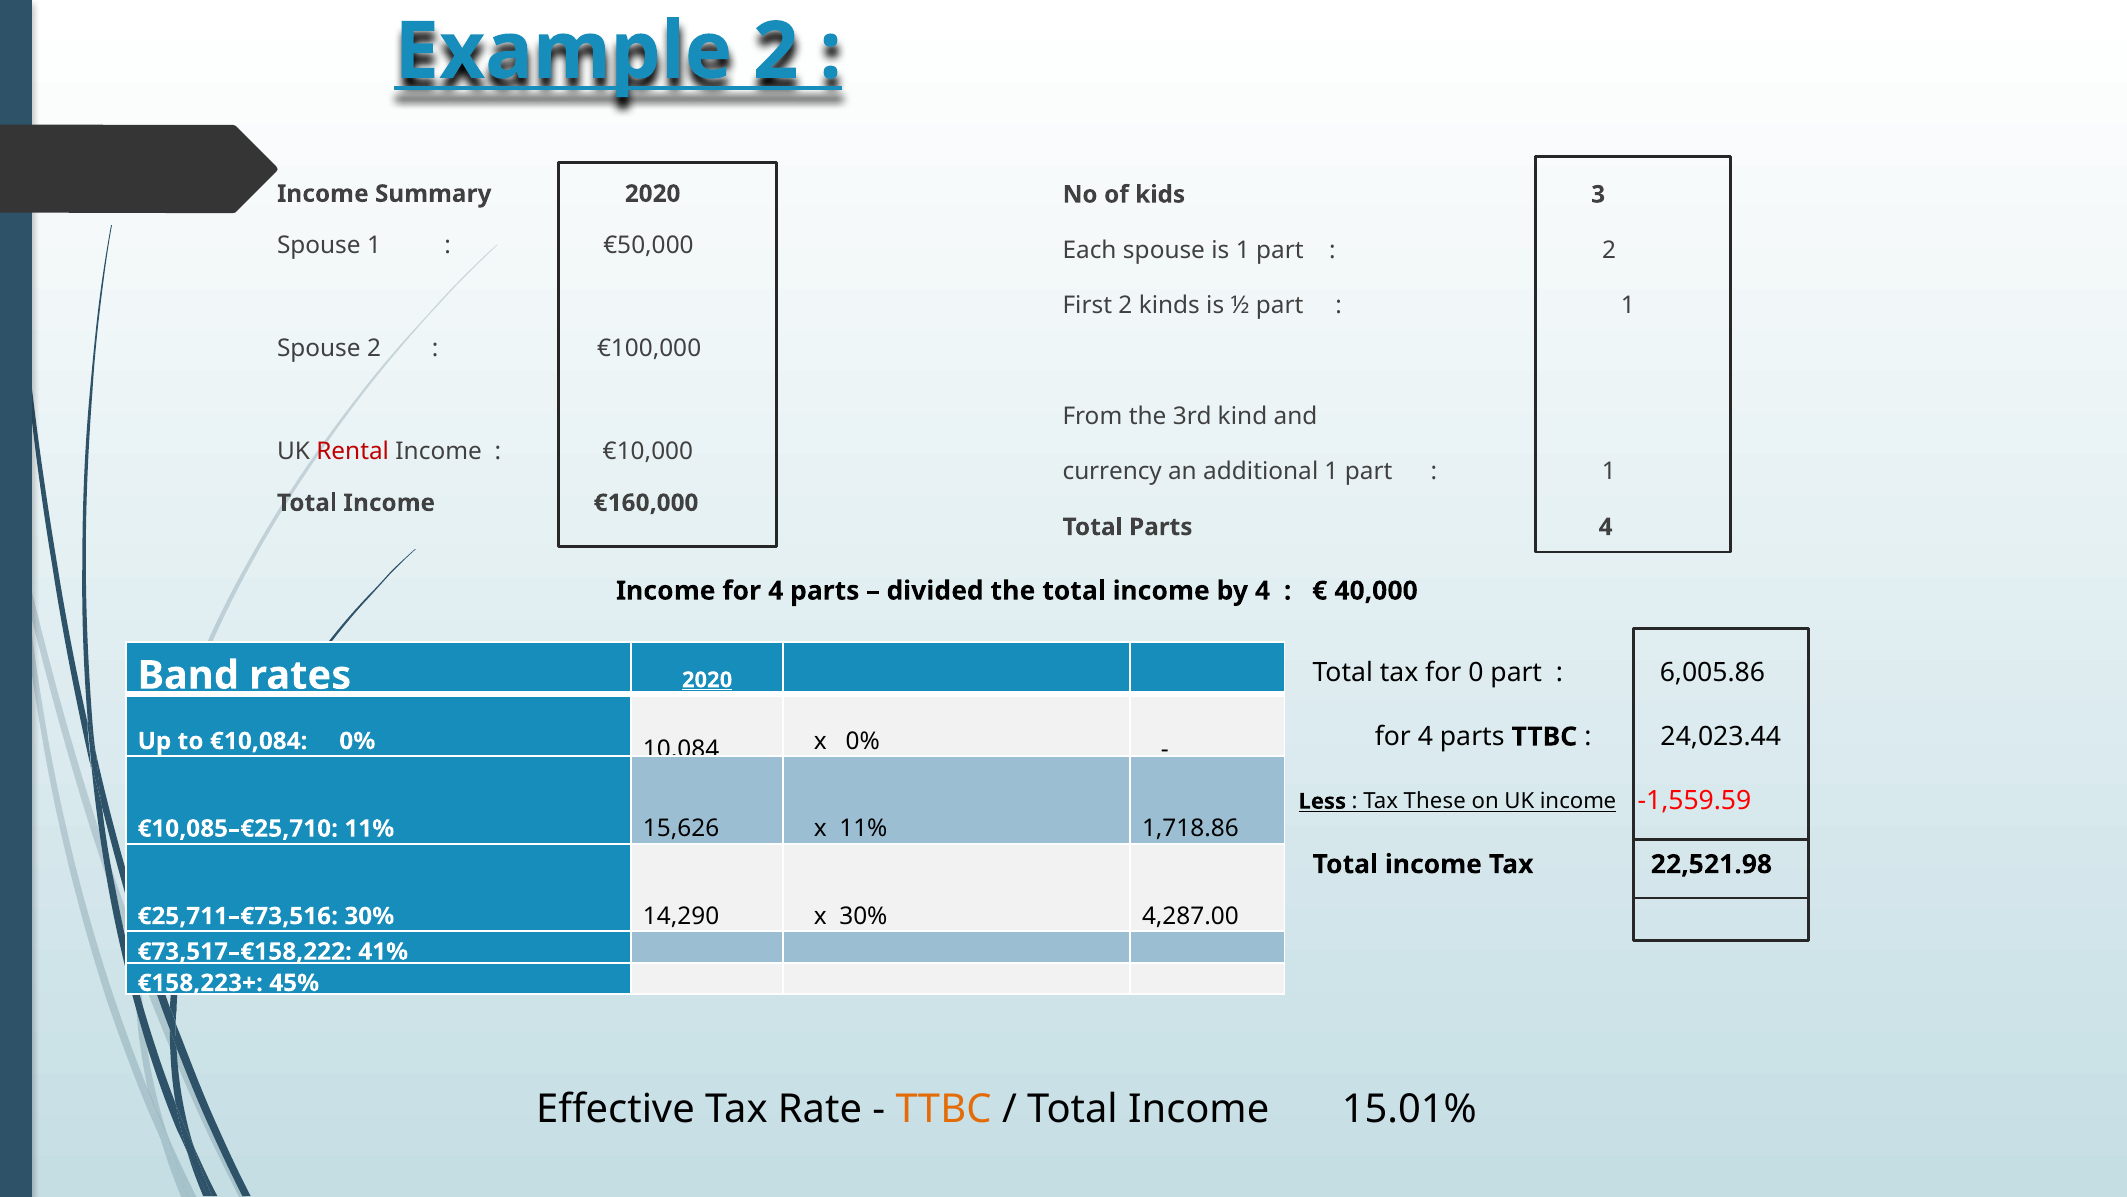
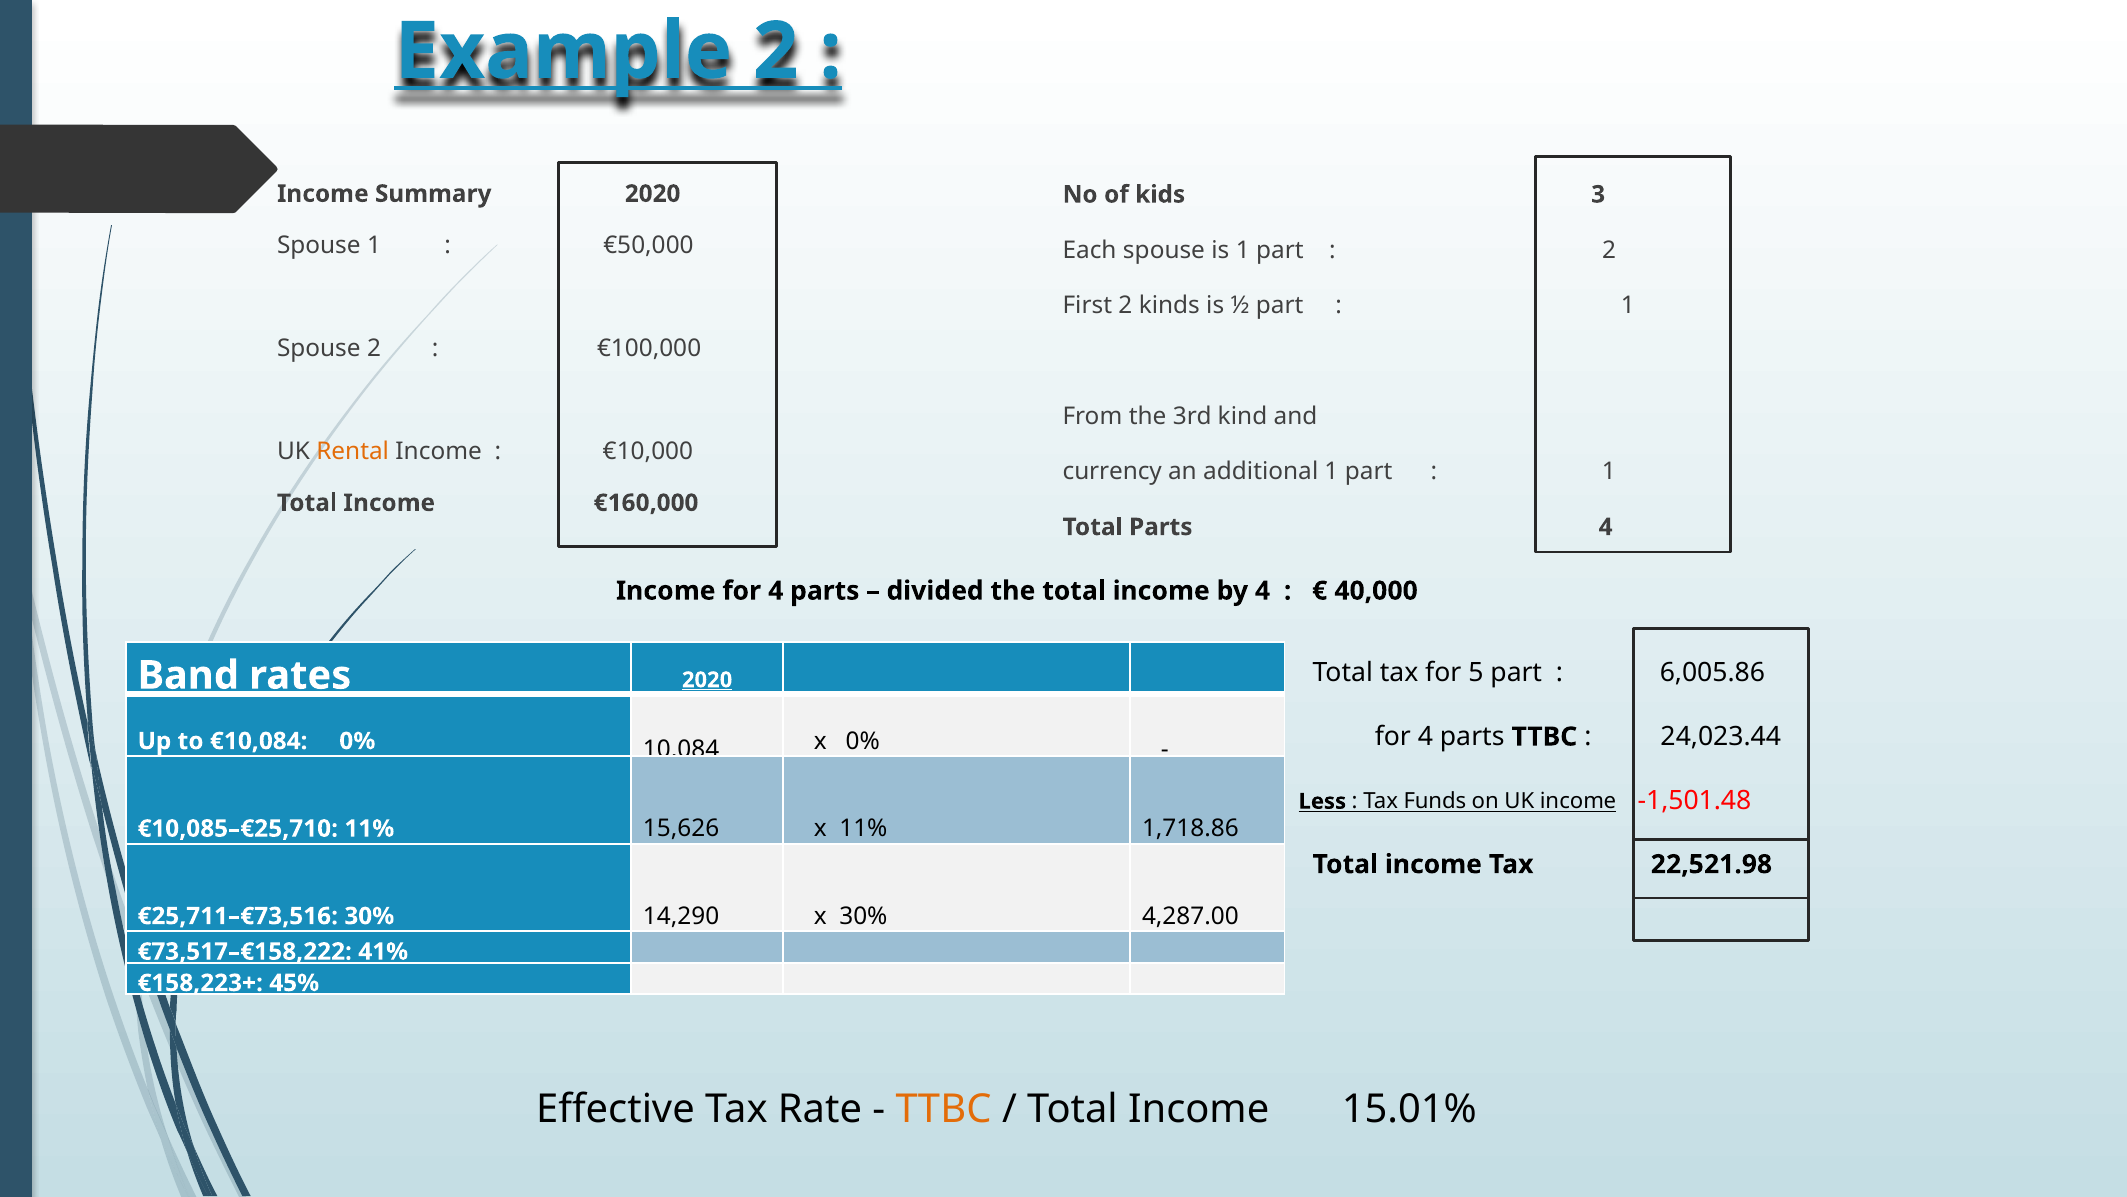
Rental colour: red -> orange (353, 451)
0: 0 -> 5 (1476, 673)
-1,559.59: -1,559.59 -> -1,501.48 (1694, 800)
These: These -> Funds (1435, 801)
